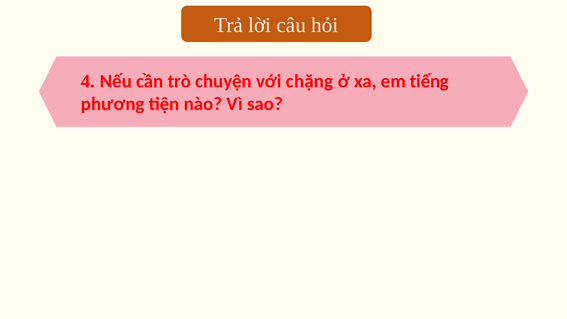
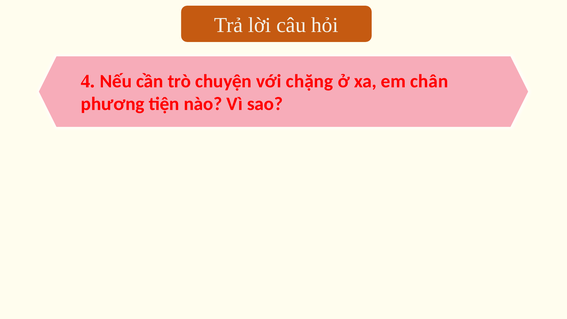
tiếng: tiếng -> chân (429, 81)
